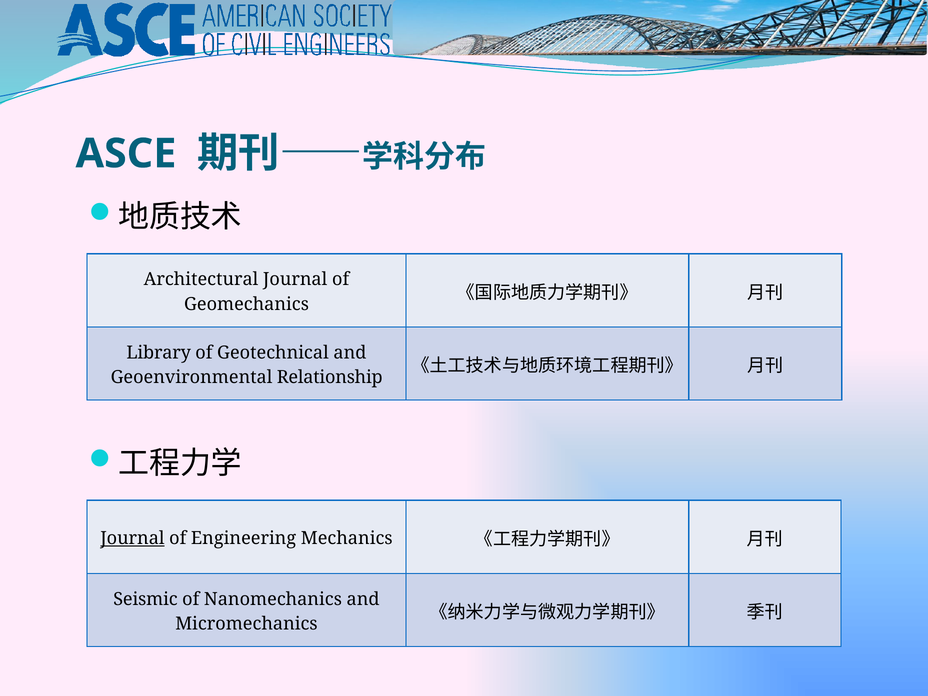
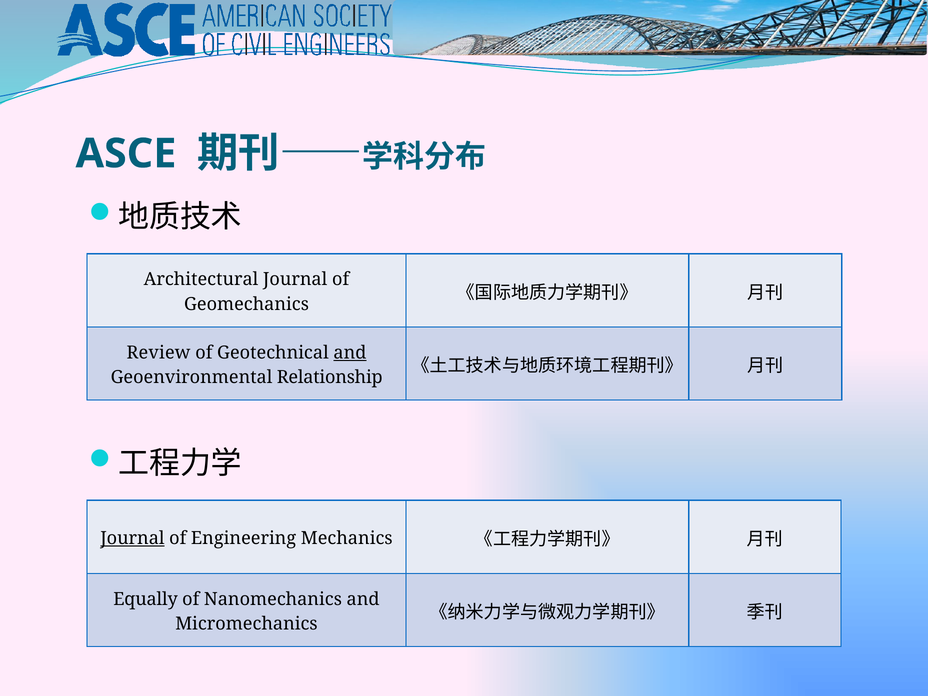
Library: Library -> Review (158, 353)
and underline: none -> present (350, 353)
Seismic: Seismic -> Equally (145, 599)
